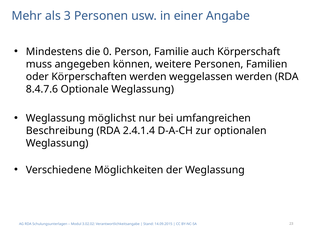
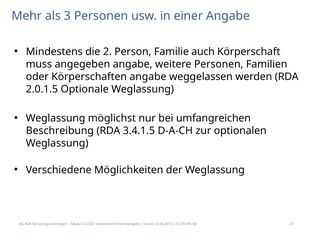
0: 0 -> 2 (107, 52)
angegeben können: können -> angabe (133, 64)
Körperschaften werden: werden -> angabe (148, 77)
8.4.7.6: 8.4.7.6 -> 2.0.1.5 (42, 89)
2.4.1.4: 2.4.1.4 -> 3.4.1.5 (139, 131)
